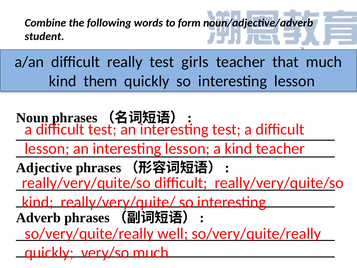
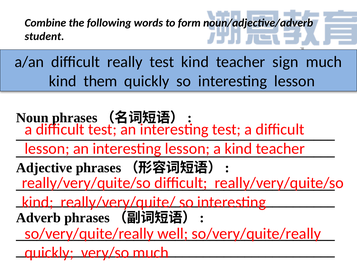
test girls: girls -> kind (195, 62)
that: that -> sign (285, 62)
